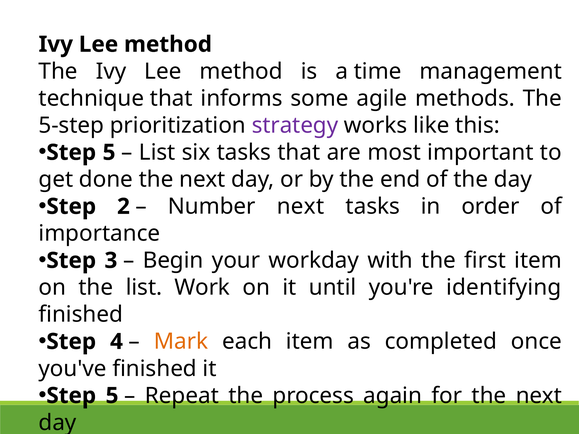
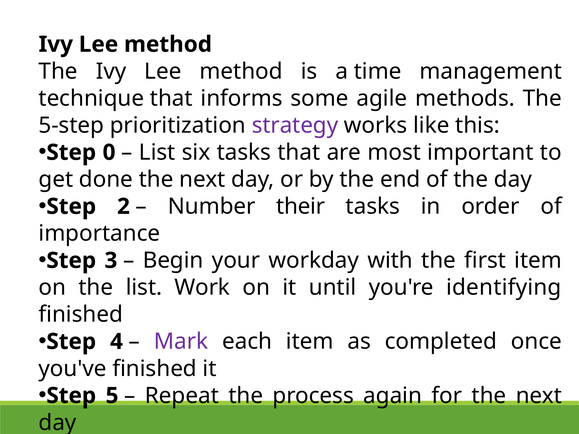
5: 5 -> 0 (109, 153)
Number next: next -> their (301, 207)
Mark colour: orange -> purple (181, 342)
